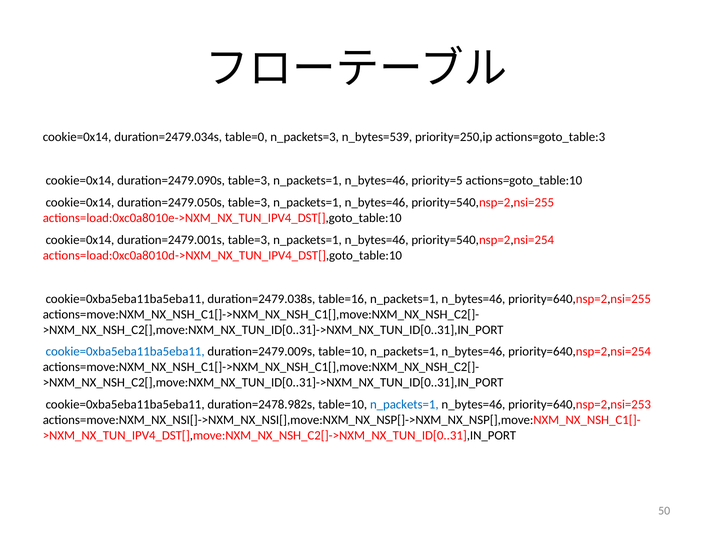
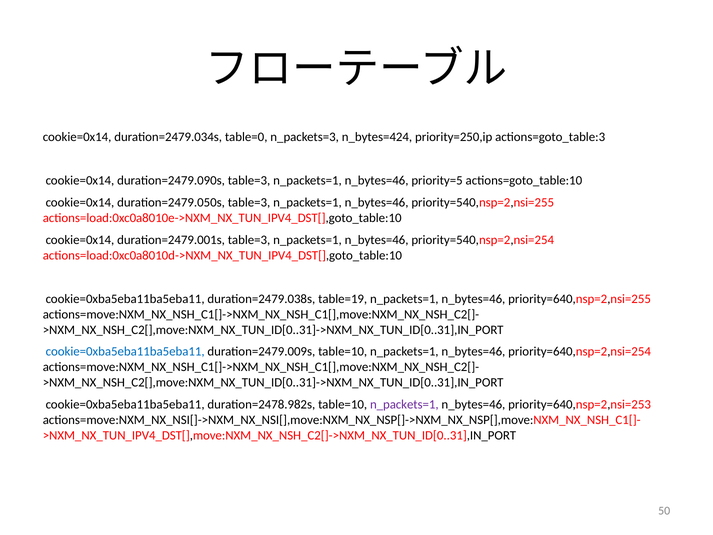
n_bytes=539: n_bytes=539 -> n_bytes=424 (377, 137)
table=16: table=16 -> table=19 (343, 299)
n_packets=1 colour: blue -> purple (404, 404)
